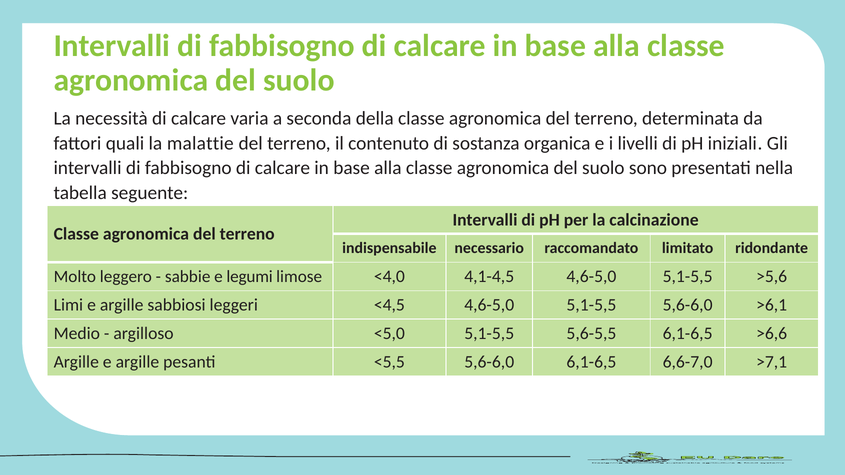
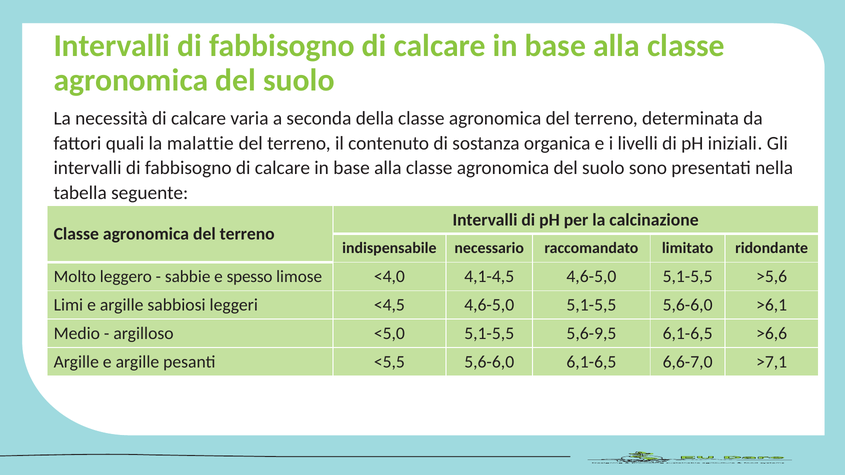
legumi: legumi -> spesso (250, 277)
5,6-5,5: 5,6-5,5 -> 5,6-9,5 (591, 334)
